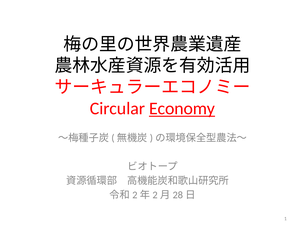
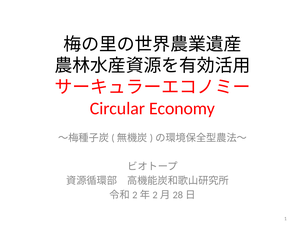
Economy underline: present -> none (182, 108)
